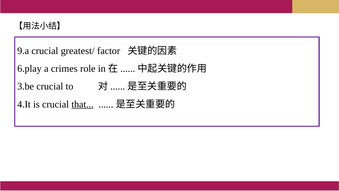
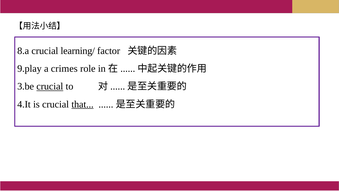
9.a: 9.a -> 8.a (23, 51)
greatest/: greatest/ -> learning/ (78, 51)
6.play: 6.play -> 9.play (29, 68)
crucial underline: none -> present (50, 86)
